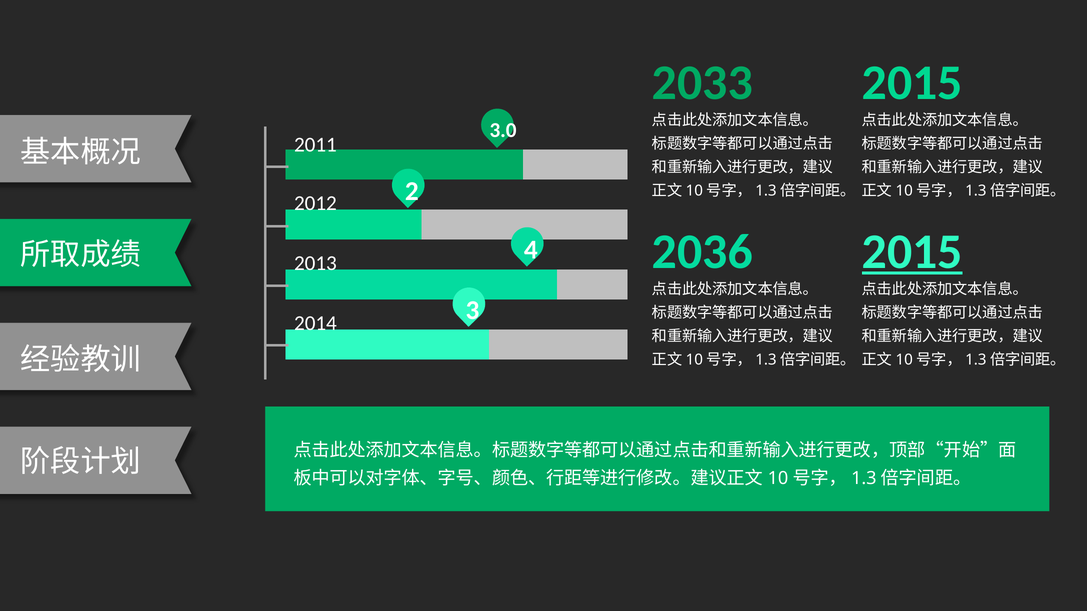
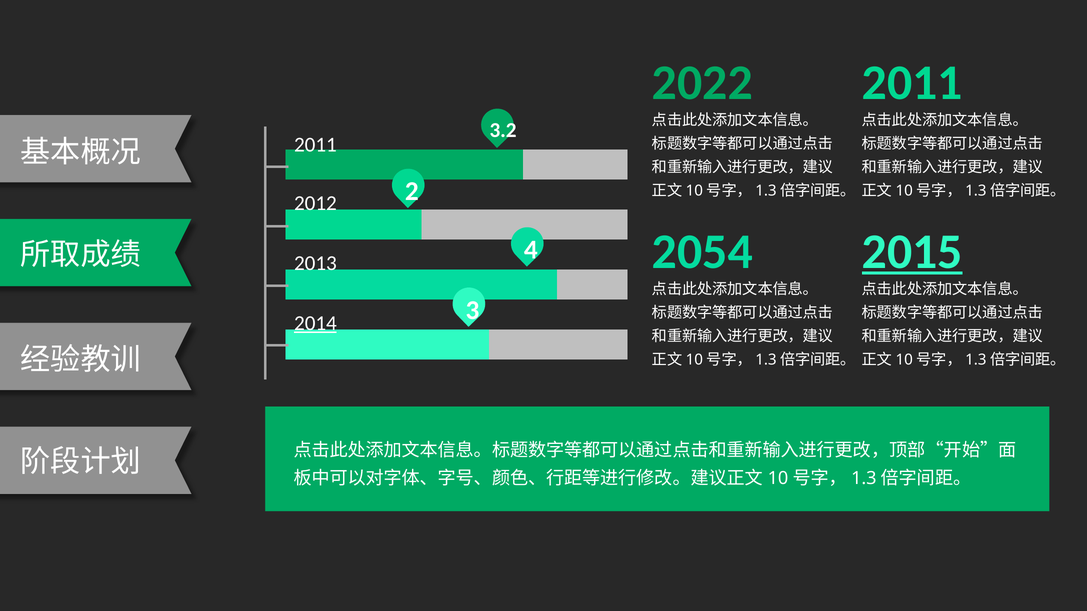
2033: 2033 -> 2022 (702, 83)
2015: 2015 -> 2011 (912, 83)
3.0: 3.0 -> 3.2 (503, 131)
2036: 2036 -> 2054 (702, 252)
2014 underline: none -> present (315, 323)
